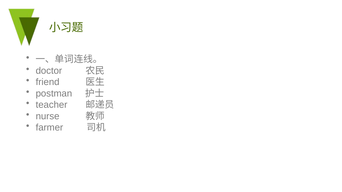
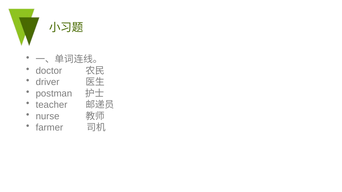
friend: friend -> driver (48, 82)
